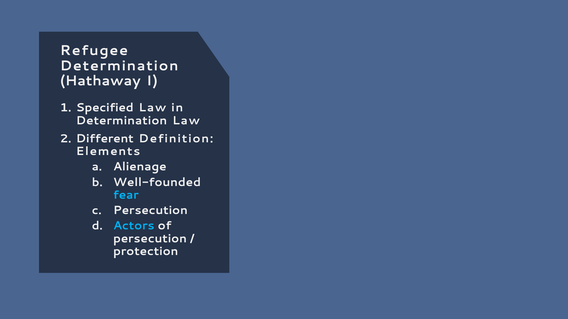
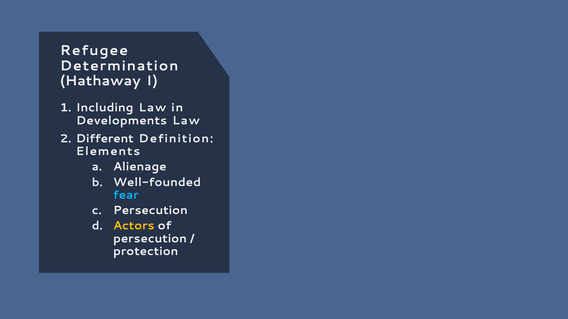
Specified: Specified -> Including (105, 108)
Determination: Determination -> Developments (121, 121)
Actors colour: light blue -> yellow (134, 226)
